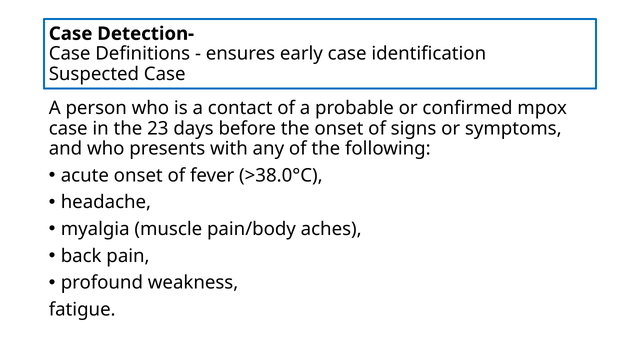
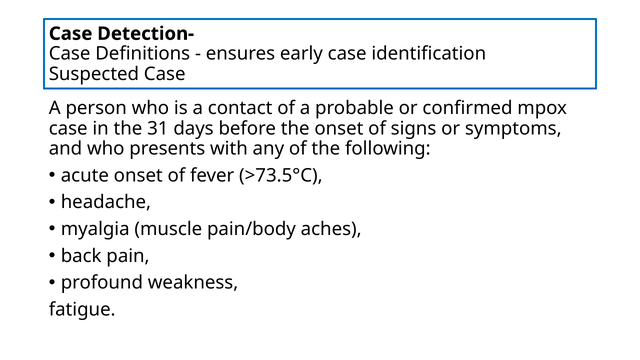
23: 23 -> 31 (158, 128)
>38.0°C: >38.0°C -> >73.5°C (281, 175)
